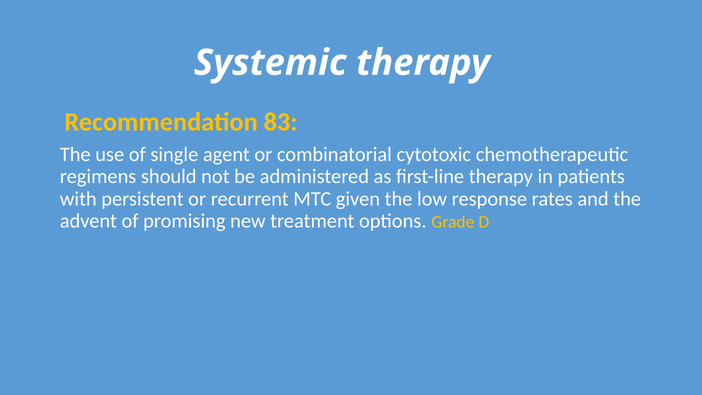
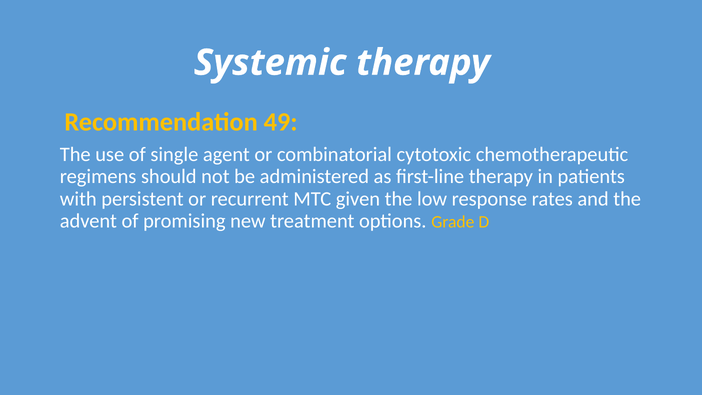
83: 83 -> 49 (281, 122)
